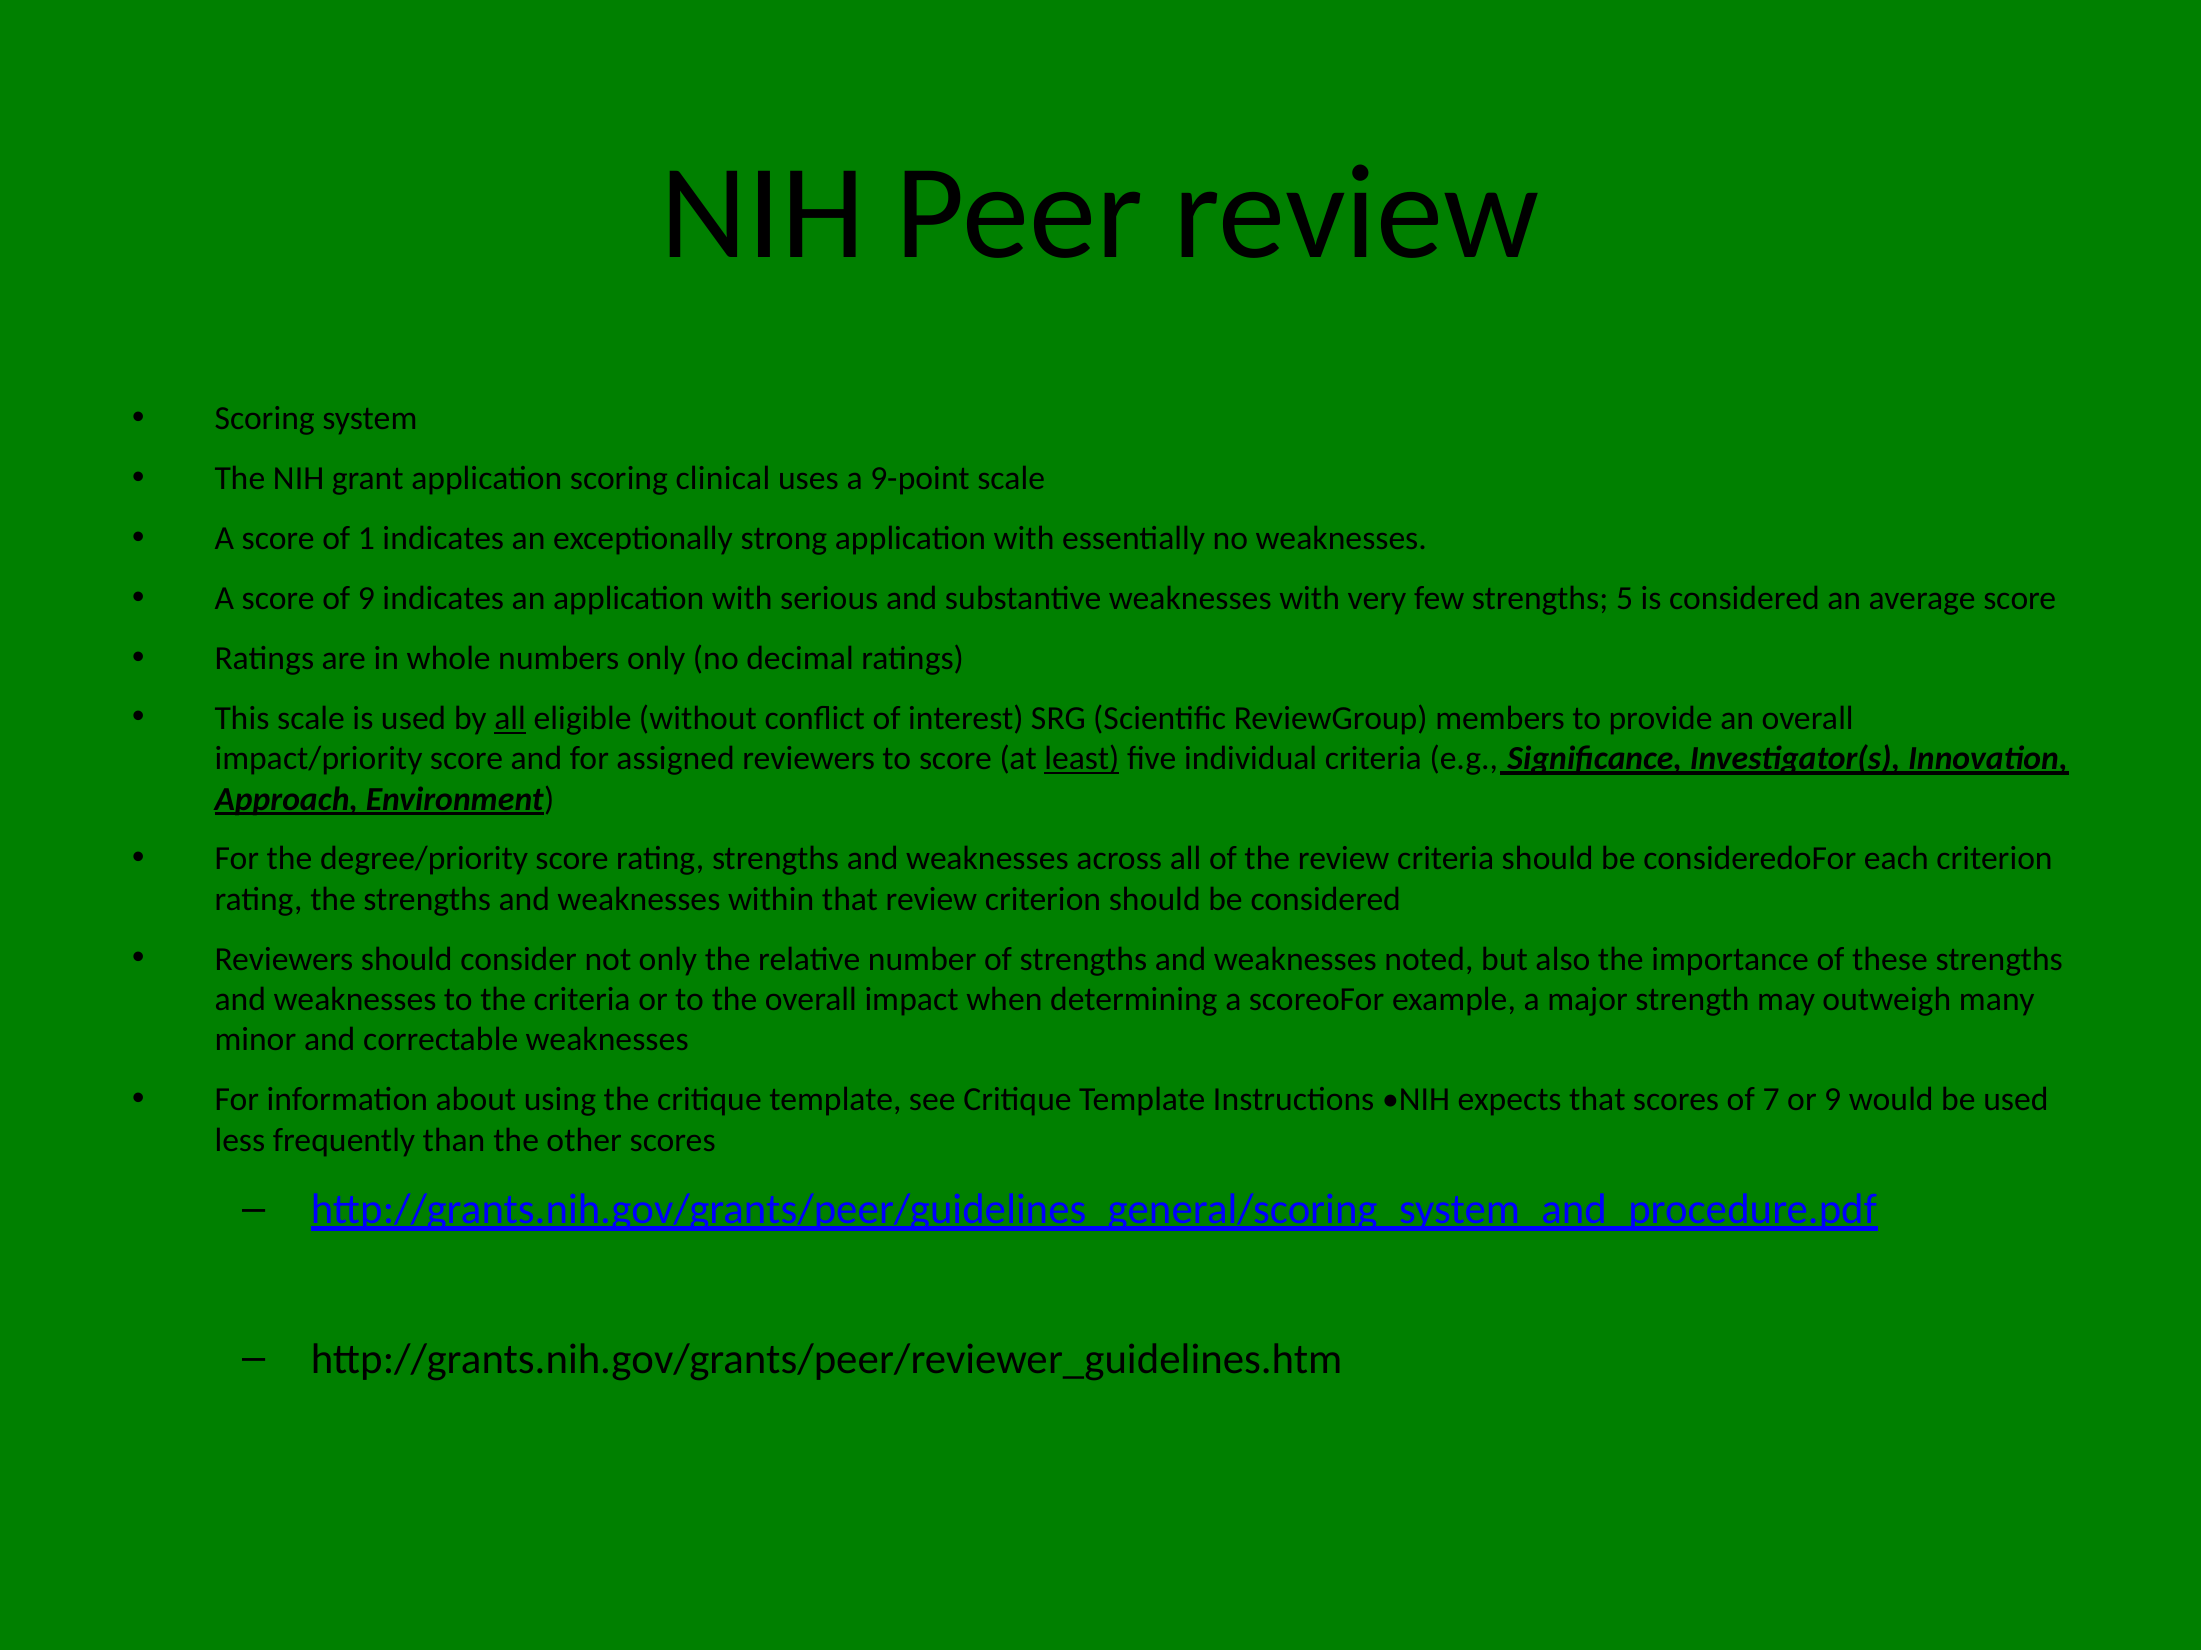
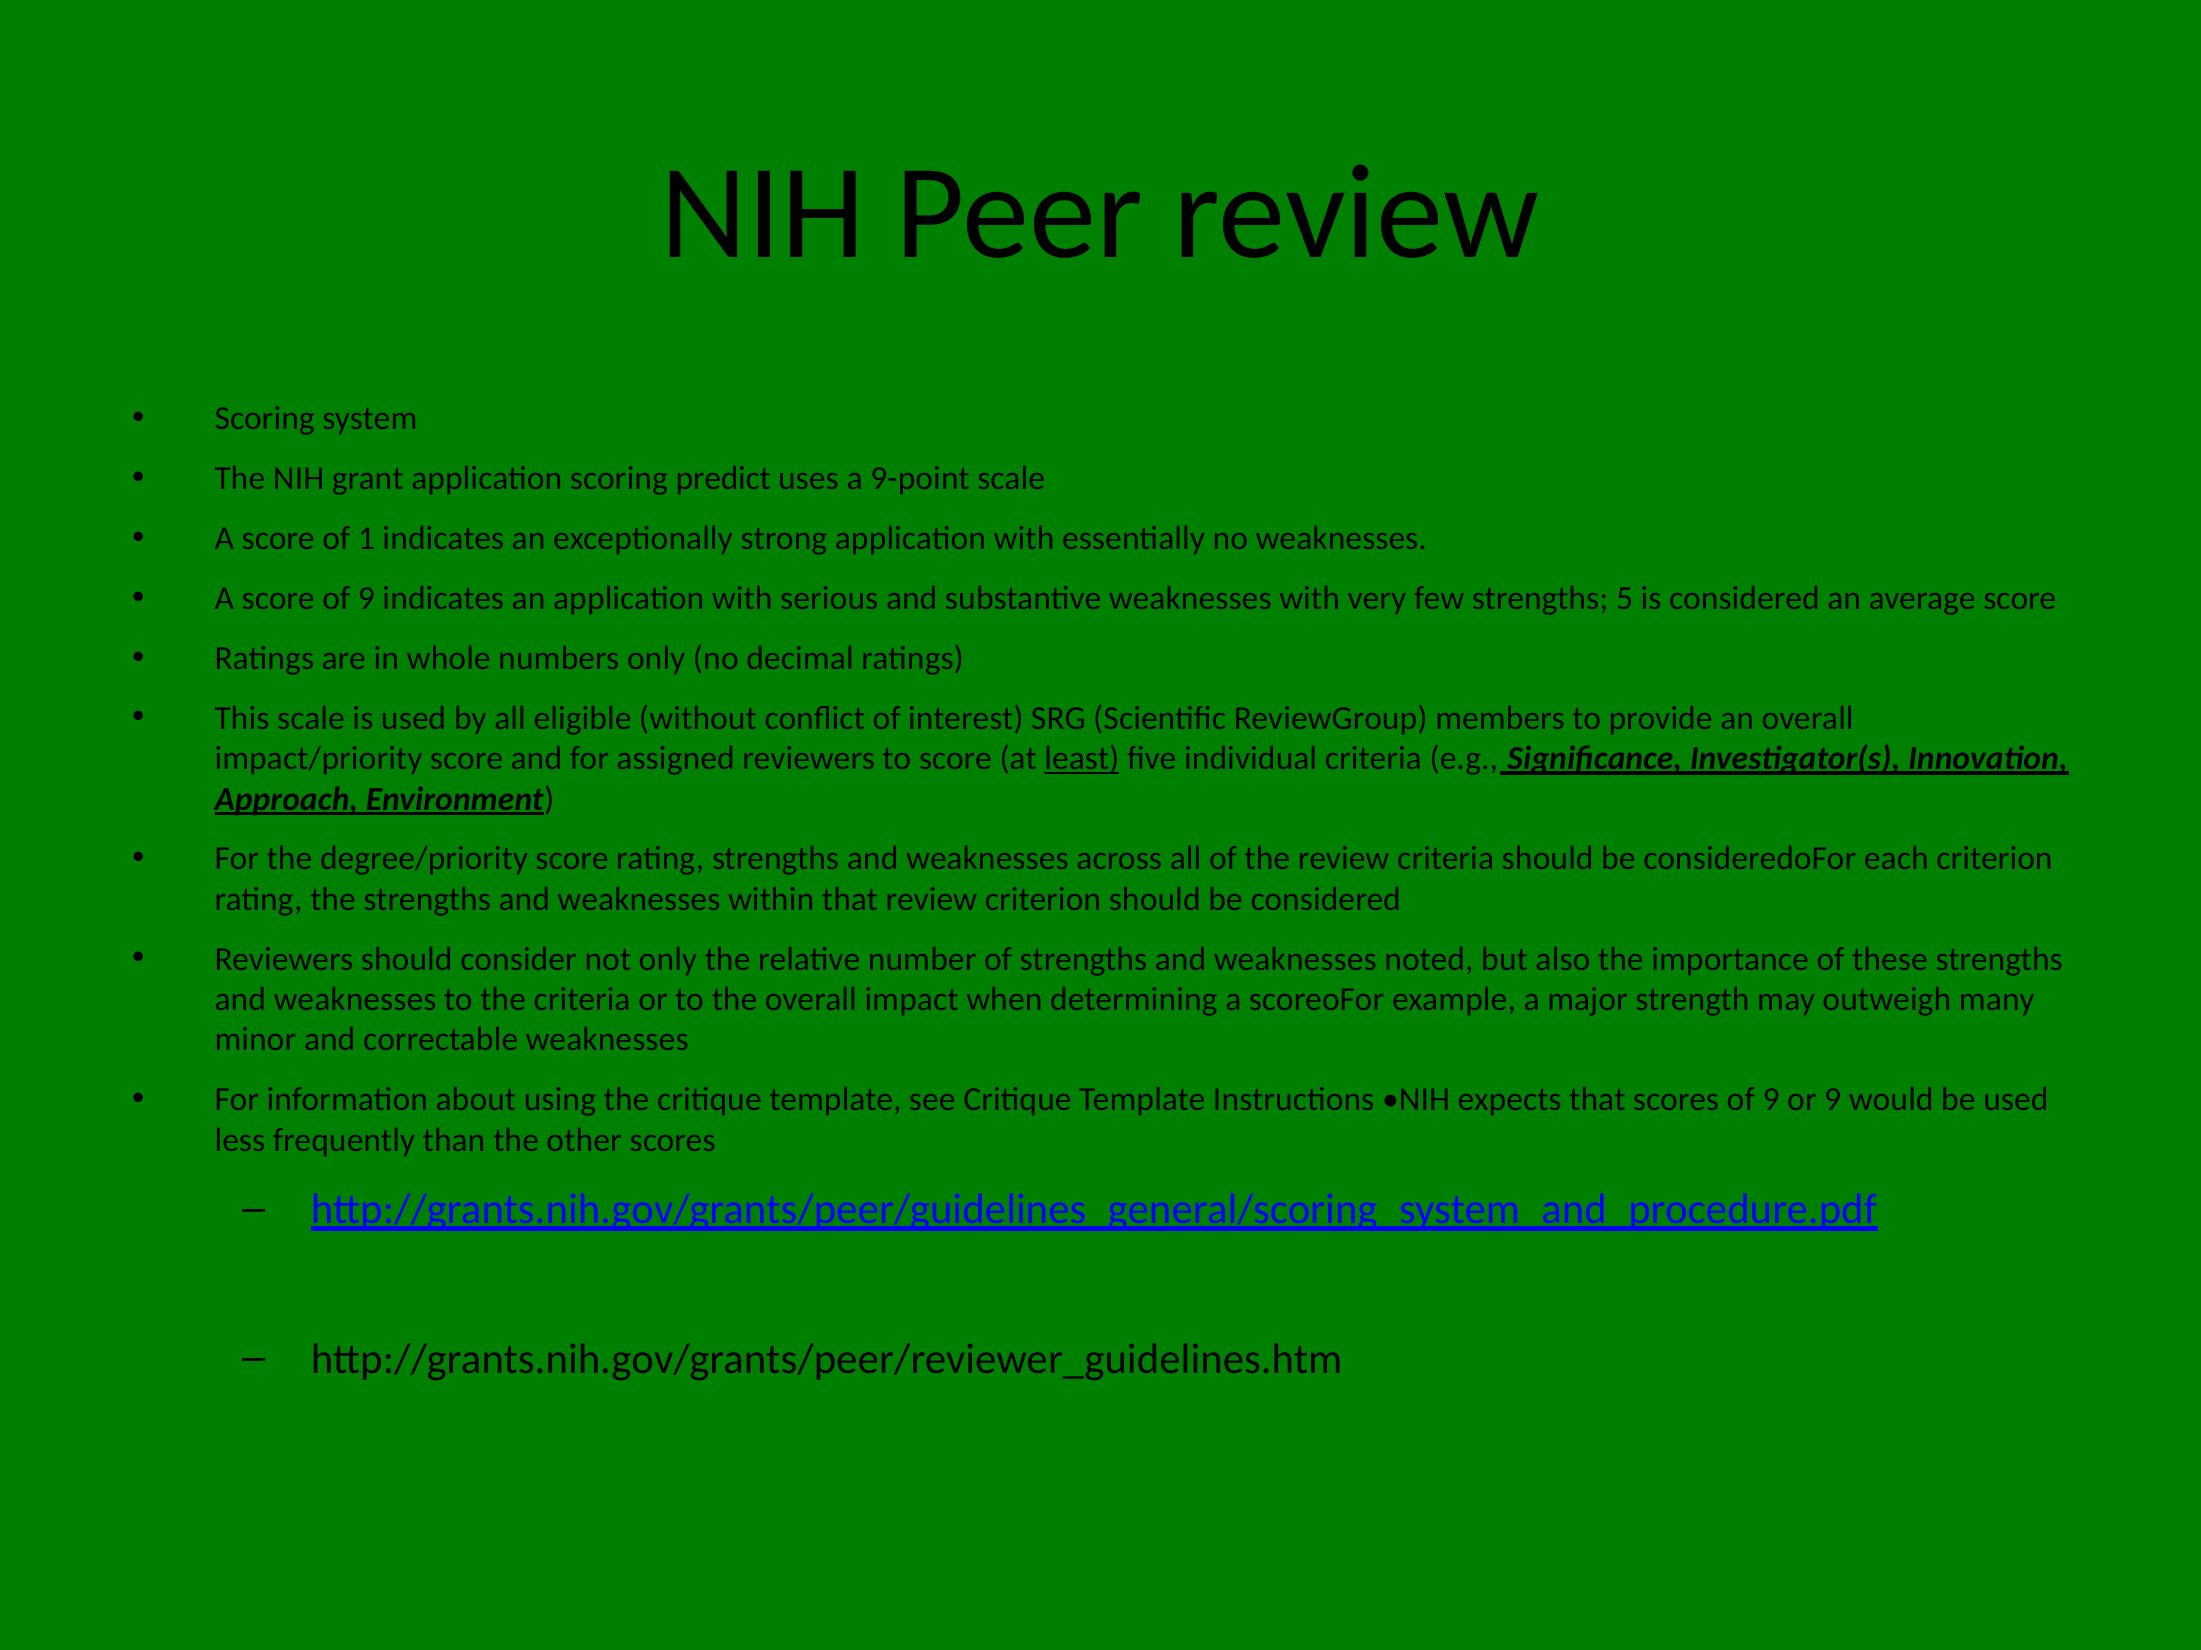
clinical: clinical -> predict (723, 479)
all underline: present -> none (510, 719)
scores of 7: 7 -> 9 (1771, 1100)
